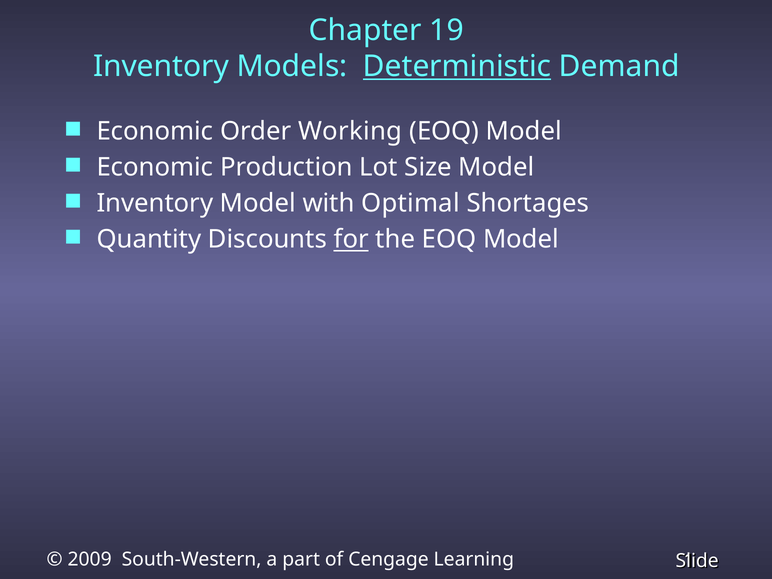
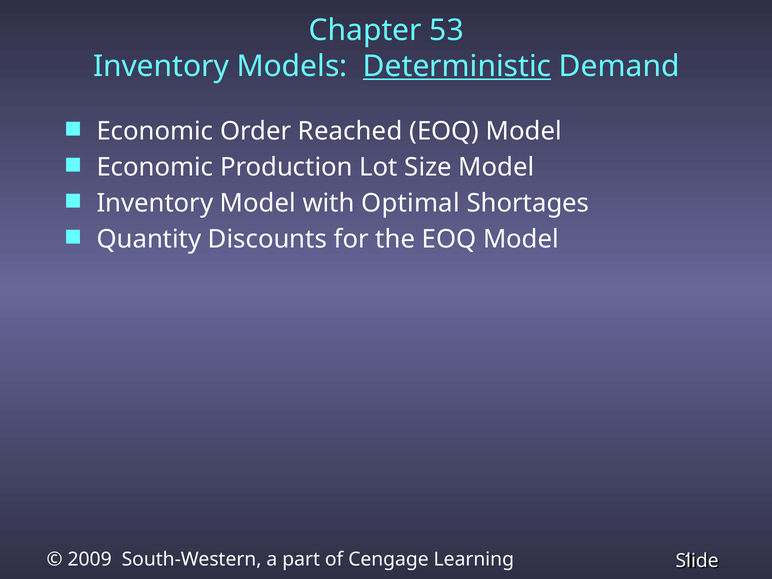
19: 19 -> 53 (447, 30)
Working: Working -> Reached (350, 131)
for underline: present -> none (351, 239)
